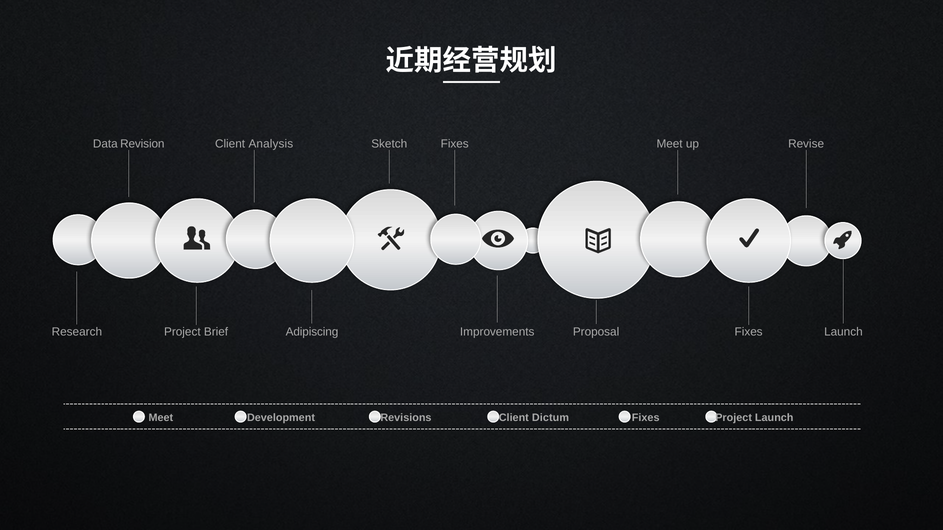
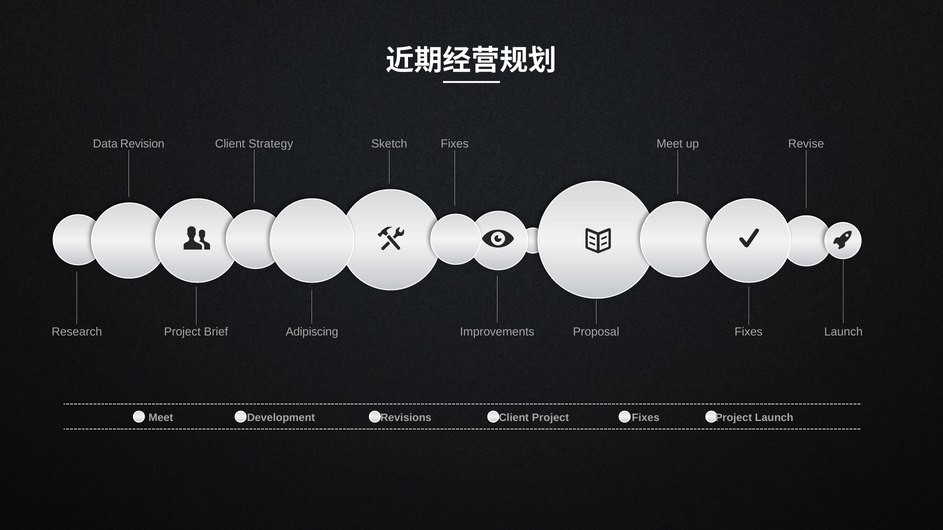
Analysis: Analysis -> Strategy (271, 144)
Client Dictum: Dictum -> Project (550, 418)
